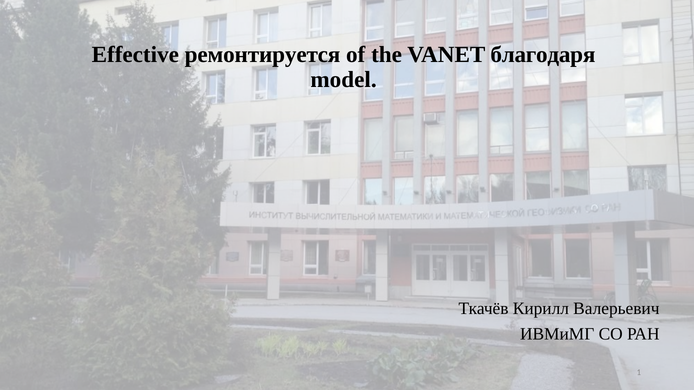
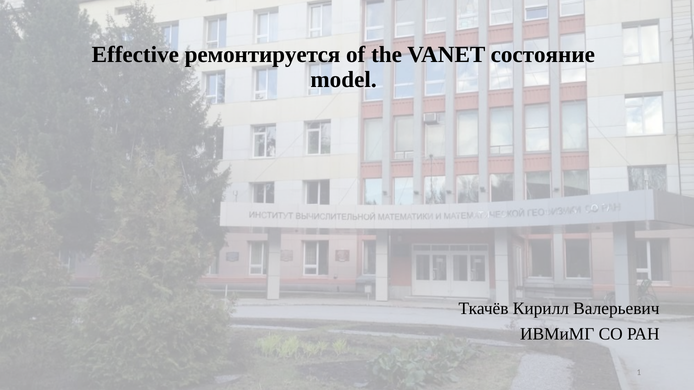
благодаря: благодаря -> состояние (543, 55)
